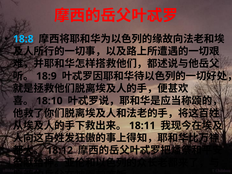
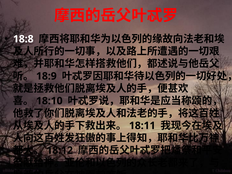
18:8 colour: light blue -> white (23, 39)
